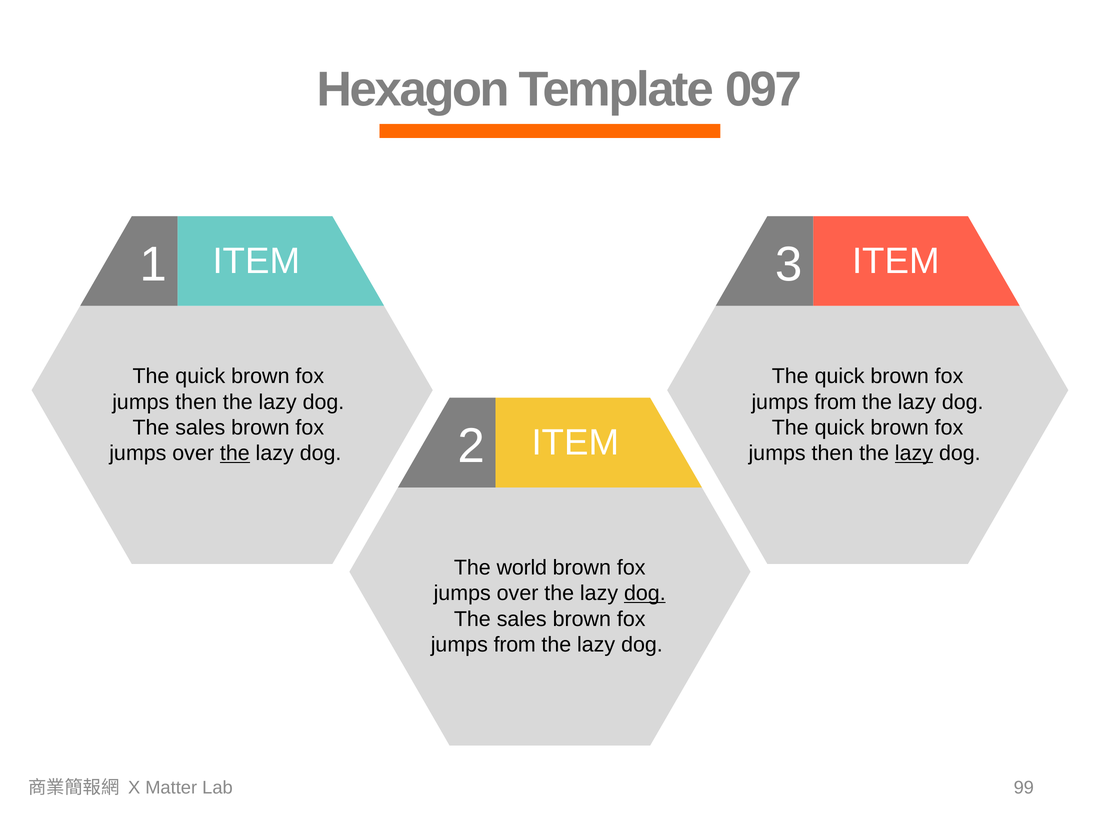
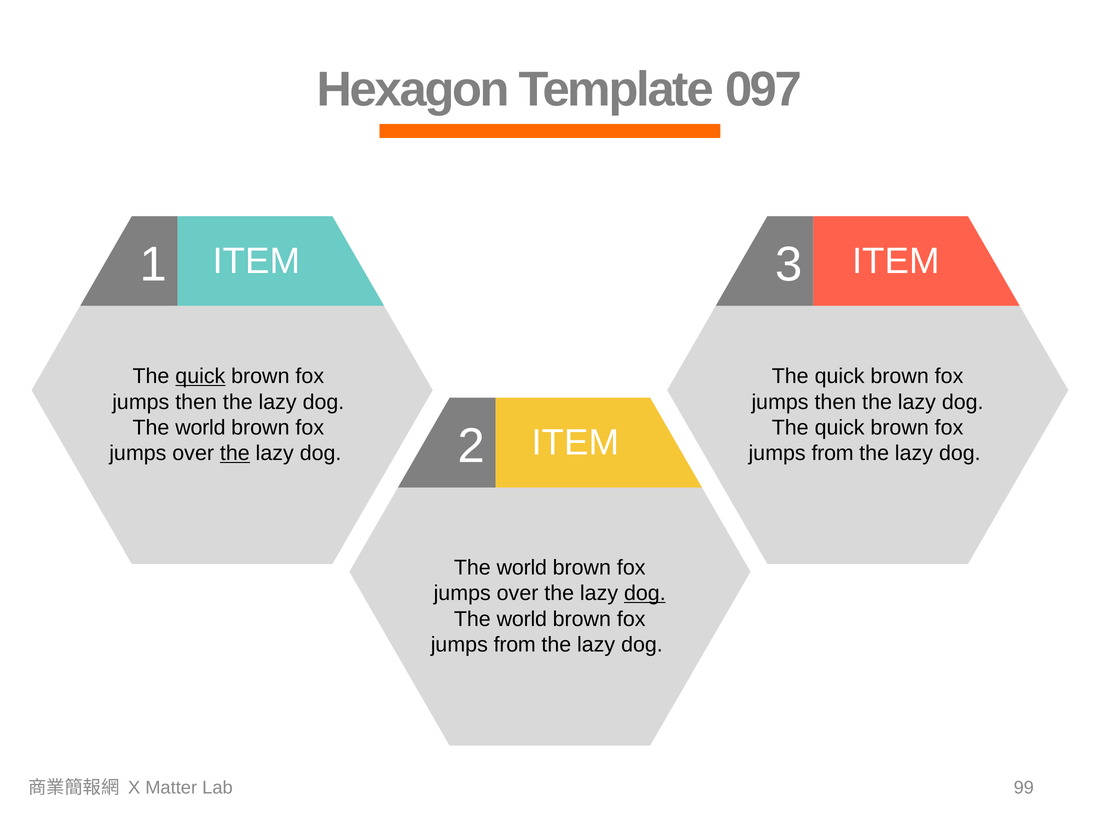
quick underline: none -> present (200, 376)
from: from -> then (835, 402)
sales: sales -> world (200, 428)
then: then -> from (833, 453)
lazy underline: present -> none (914, 453)
sales: sales -> world (522, 619)
